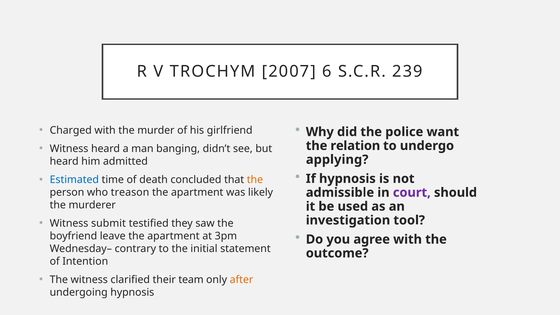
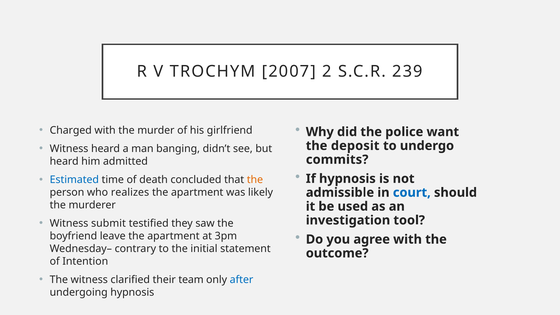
6: 6 -> 2 (327, 72)
relation: relation -> deposit (355, 146)
applying: applying -> commits (337, 160)
treason: treason -> realizes (130, 192)
court colour: purple -> blue (412, 193)
after colour: orange -> blue (242, 280)
